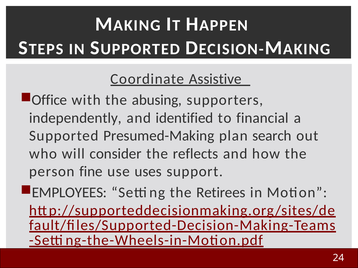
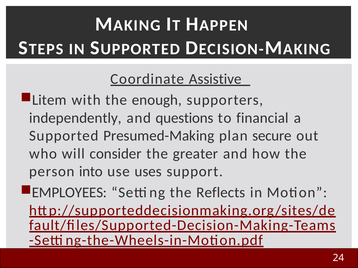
Office: Office -> Litem (49, 100)
abusing: abusing -> enough (157, 100)
identified: identified -> questions (185, 118)
search: search -> secure (272, 136)
reflects: reflects -> greater (196, 154)
fine: fine -> into (91, 172)
Retirees: Retirees -> Reflects (221, 193)
